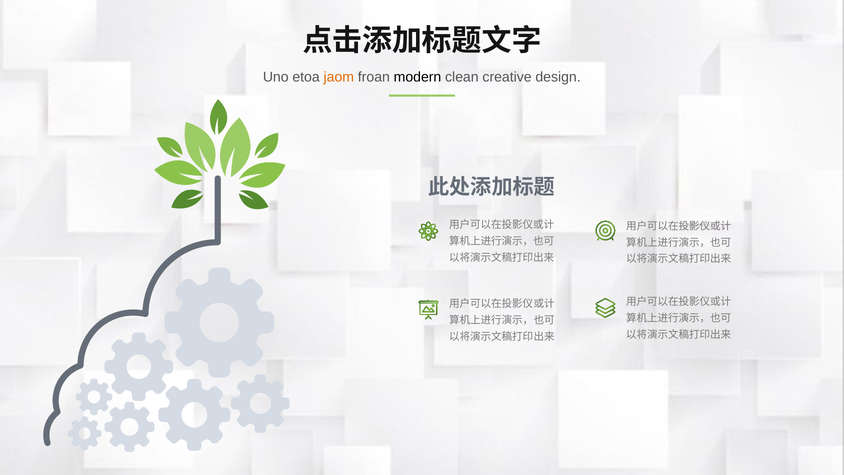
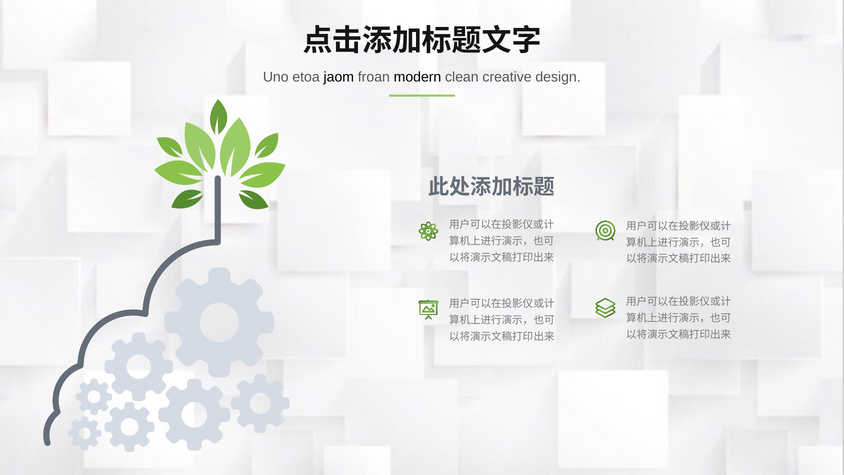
jaom colour: orange -> black (339, 77)
